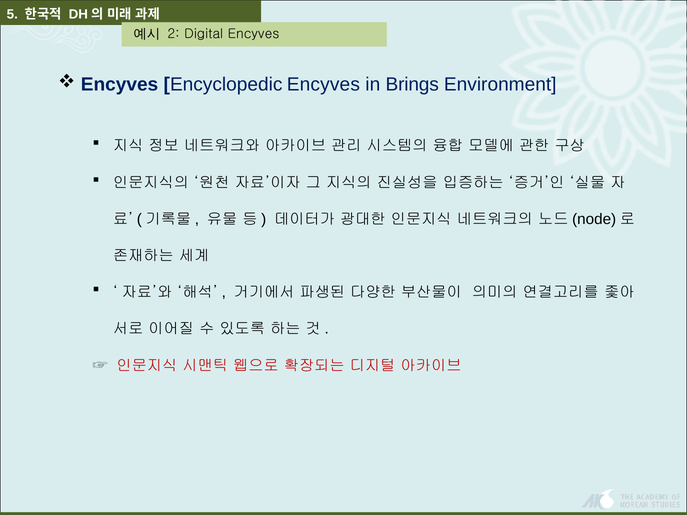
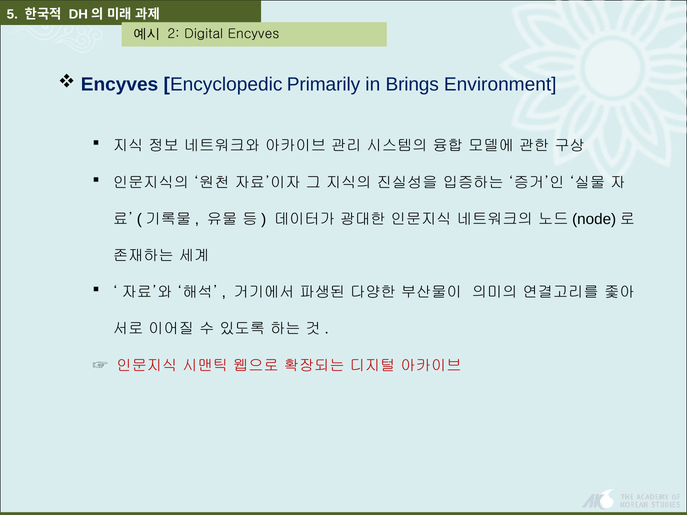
Encyclopedic Encyves: Encyves -> Primarily (324, 84)
